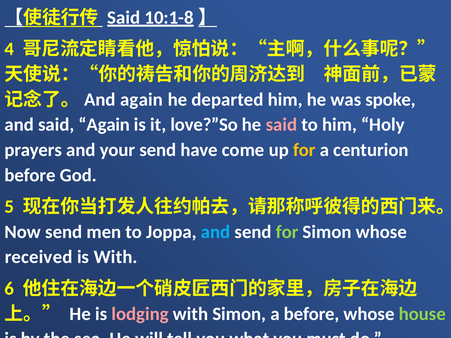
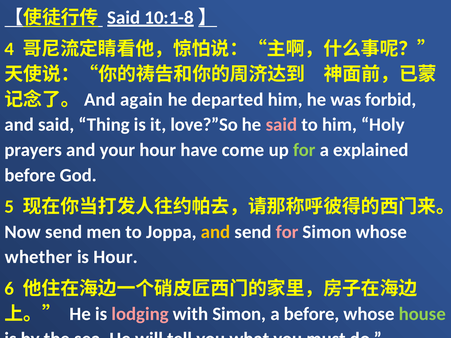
spoke: spoke -> forbid (391, 100)
said Again: Again -> Thing (104, 125)
your send: send -> hour (158, 150)
for colour: yellow -> light green (304, 150)
centurion: centurion -> explained (371, 150)
and colour: light blue -> yellow (216, 232)
for colour: light green -> pink (287, 232)
received: received -> whether (39, 257)
is With: With -> Hour (116, 257)
